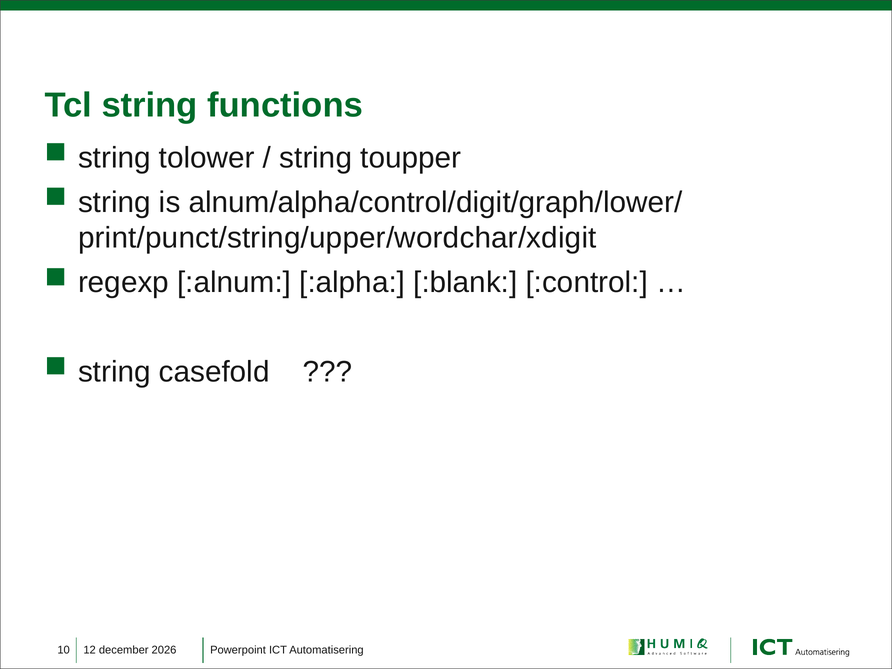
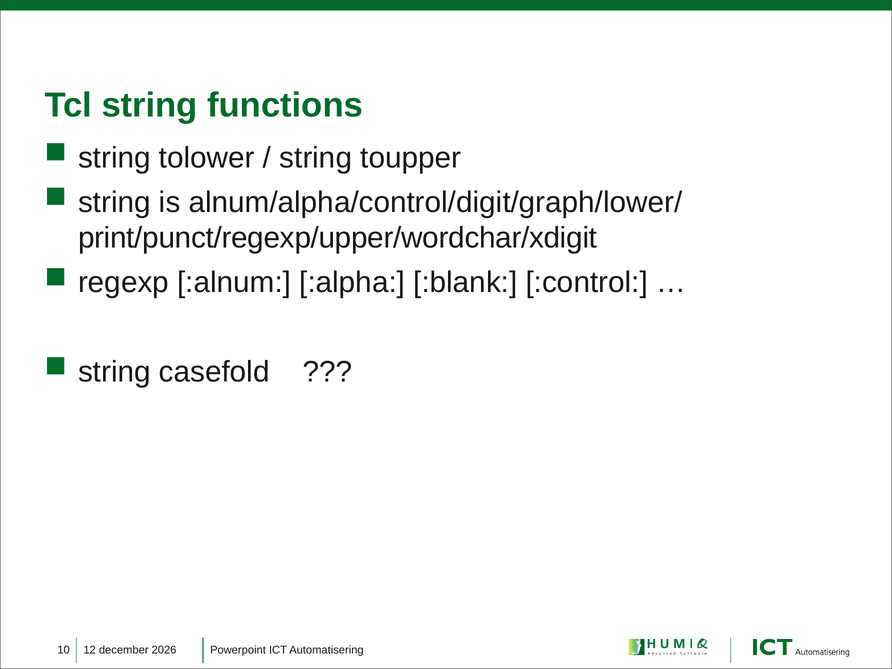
print/punct/string/upper/wordchar/xdigit: print/punct/string/upper/wordchar/xdigit -> print/punct/regexp/upper/wordchar/xdigit (338, 238)
